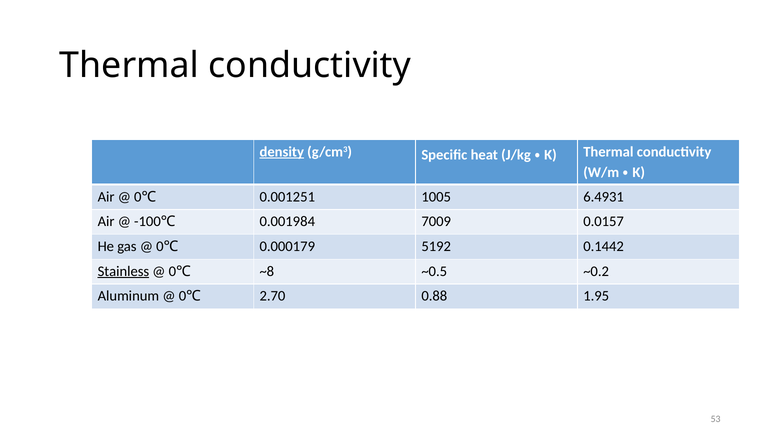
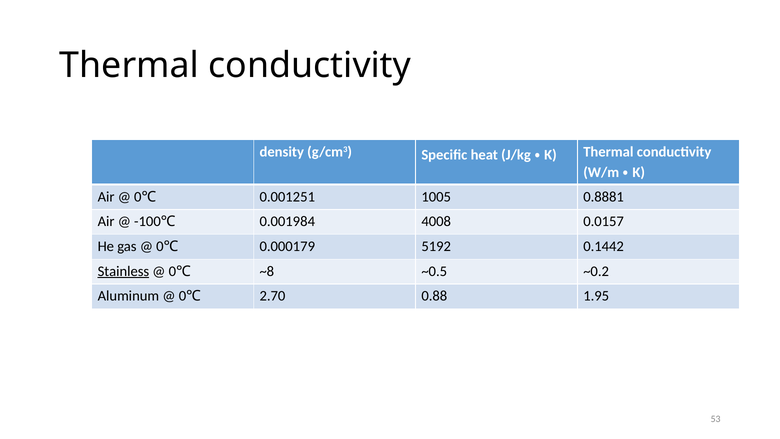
density underline: present -> none (282, 152)
6.4931: 6.4931 -> 0.8881 (604, 197)
7009: 7009 -> 4008 (436, 221)
